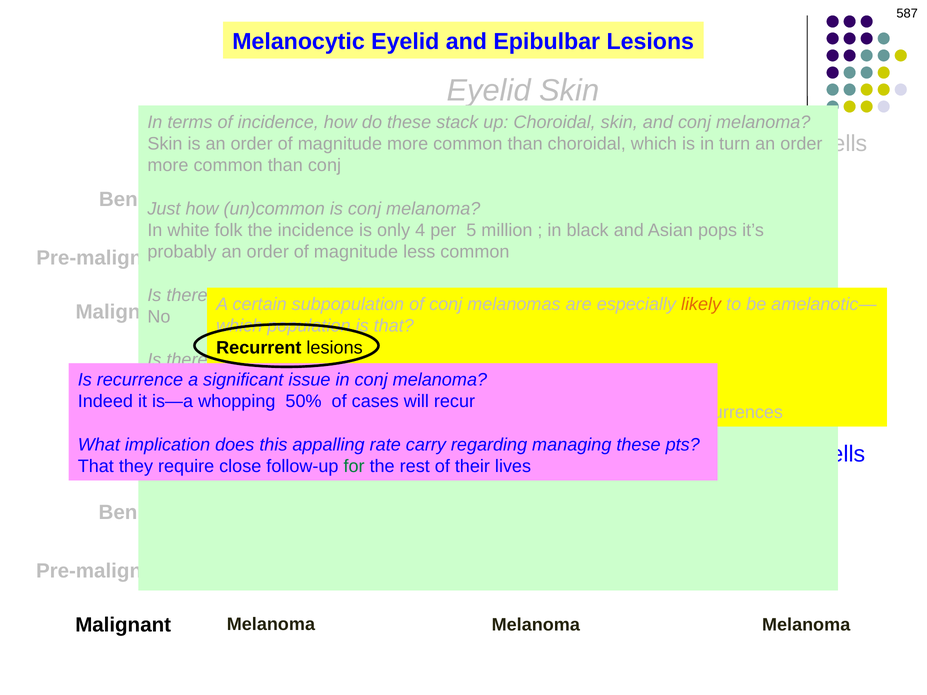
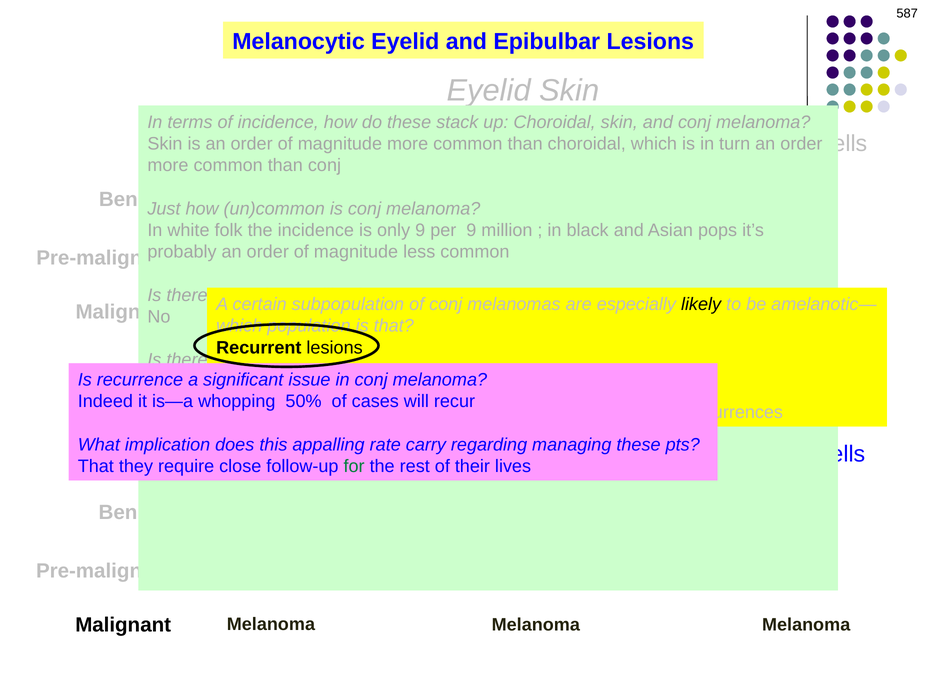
only 4: 4 -> 9 (420, 230)
per 5: 5 -> 9 (471, 230)
likely colour: orange -> black (701, 304)
